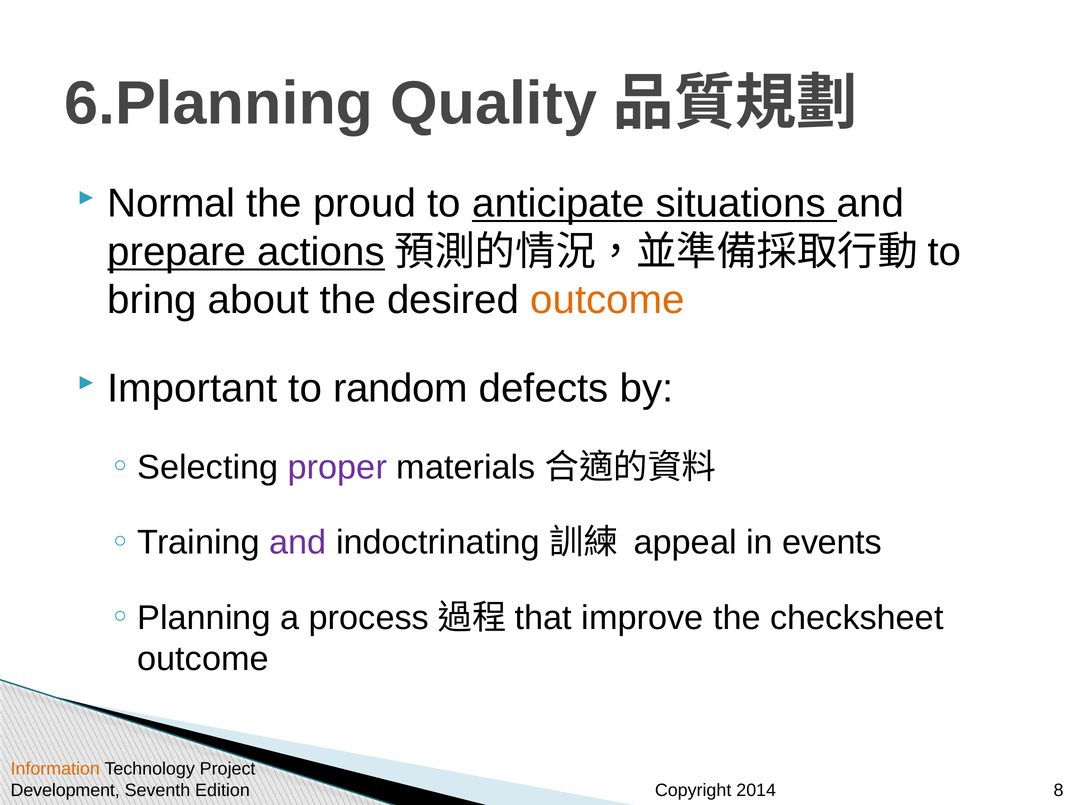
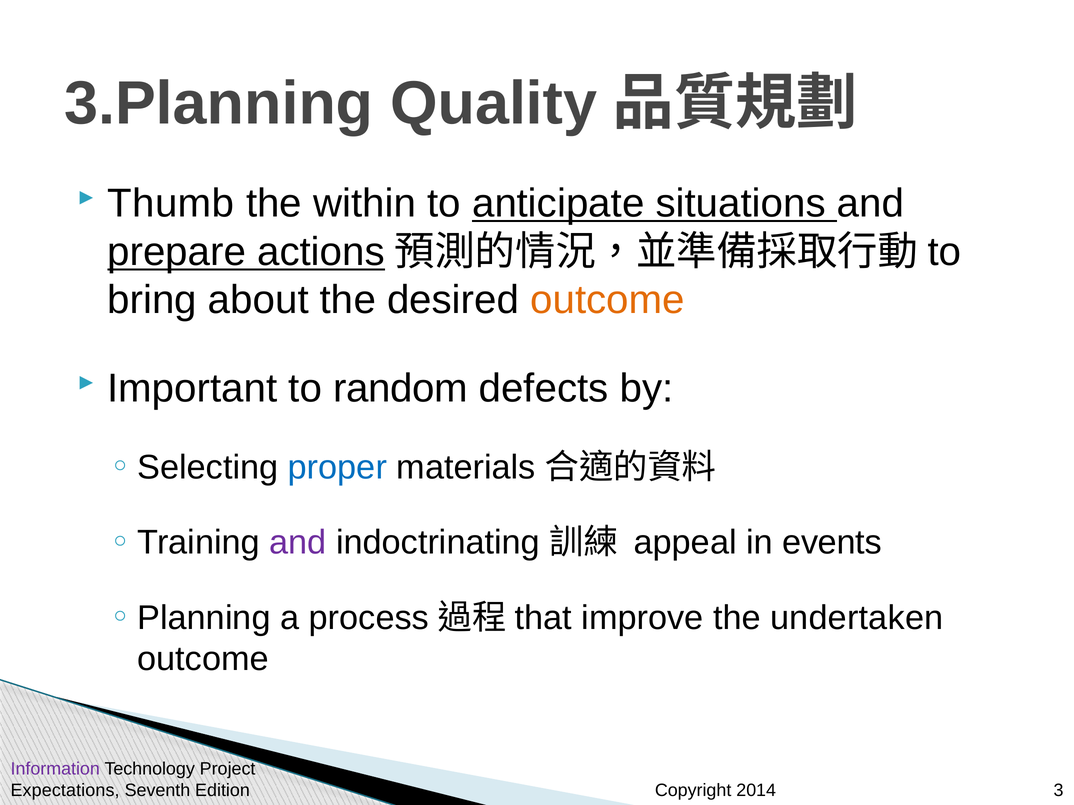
6.Planning: 6.Planning -> 3.Planning (219, 104)
Normal: Normal -> Thumb (171, 204)
proud: proud -> within (365, 204)
proper colour: purple -> blue (337, 468)
checksheet: checksheet -> undertaken (857, 618)
Information colour: orange -> purple (55, 769)
Development: Development -> Expectations (65, 791)
8: 8 -> 3 (1059, 791)
